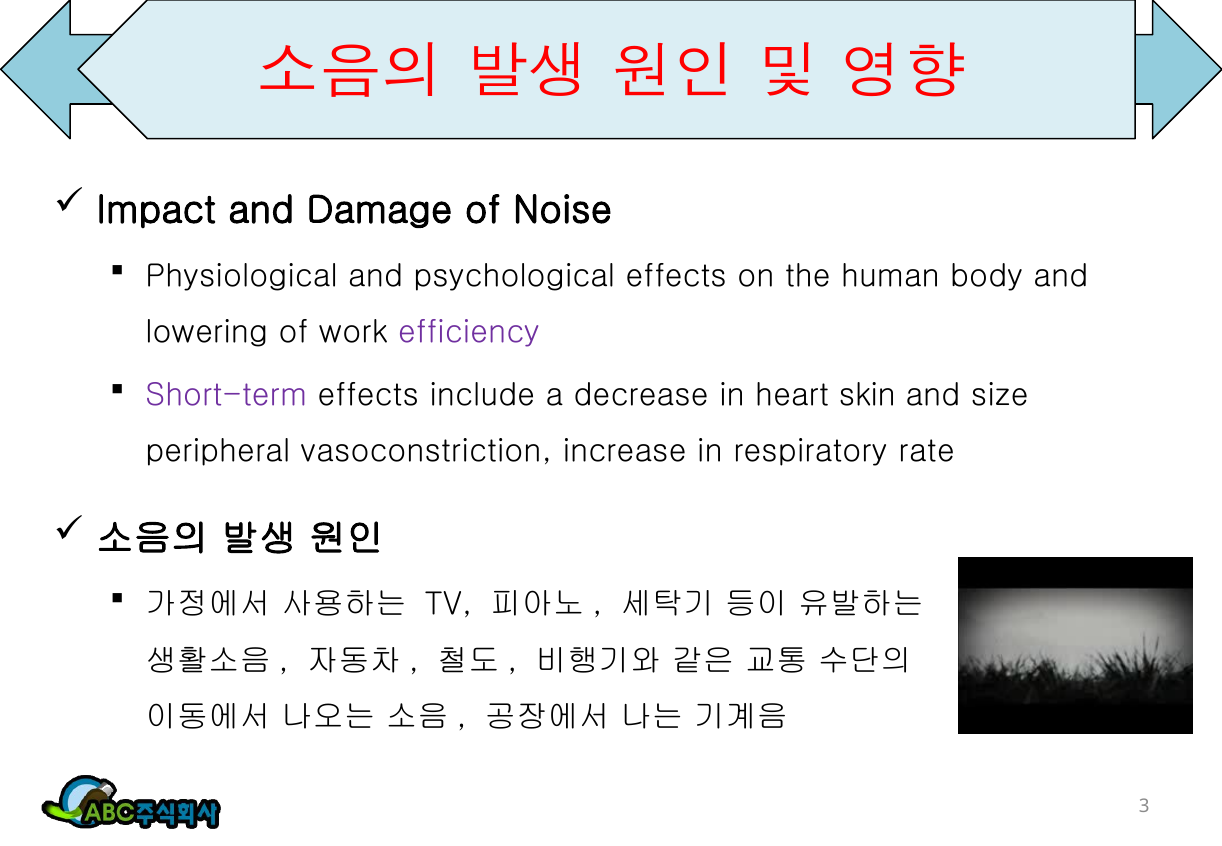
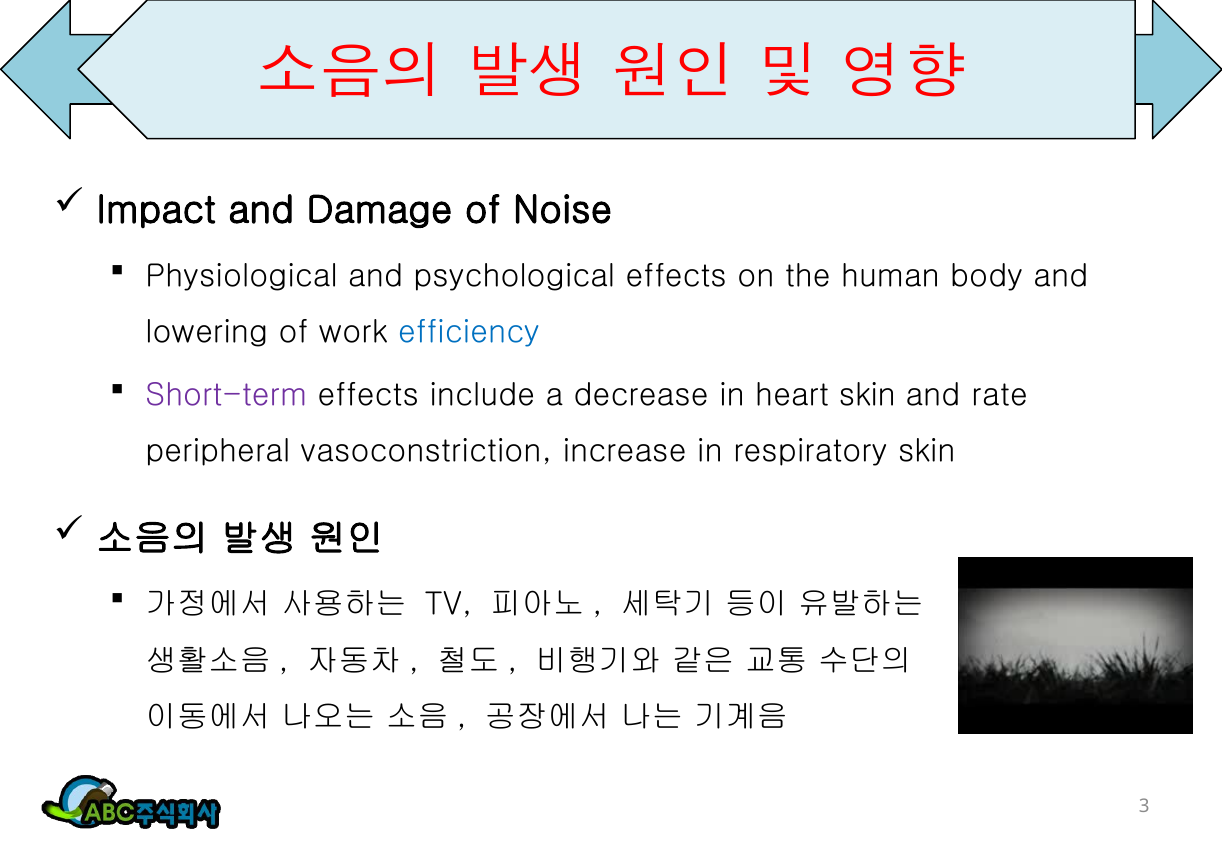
efficiency colour: purple -> blue (469, 332)
size: size -> rate (1000, 395)
respiratory rate: rate -> skin (927, 451)
